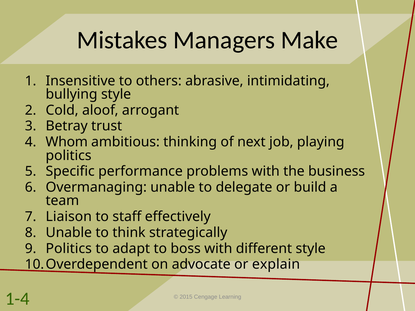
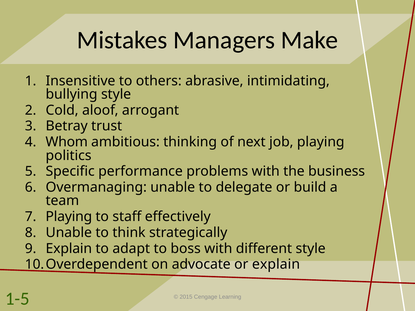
Liaison: Liaison -> Playing (69, 217)
Politics: Politics -> Explain (69, 249)
1-4: 1-4 -> 1-5 (17, 299)
